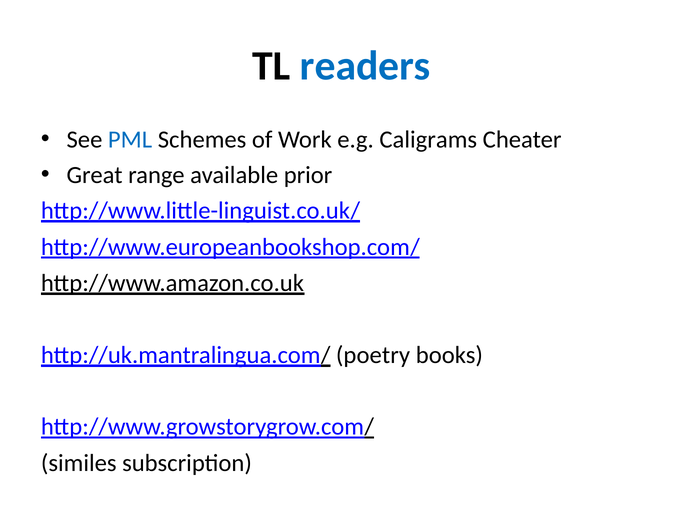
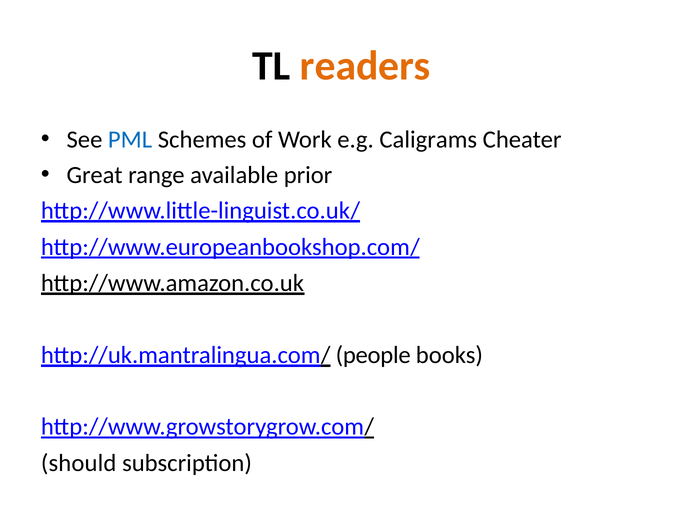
readers colour: blue -> orange (365, 66)
poetry: poetry -> people (373, 355)
similes: similes -> should (79, 463)
